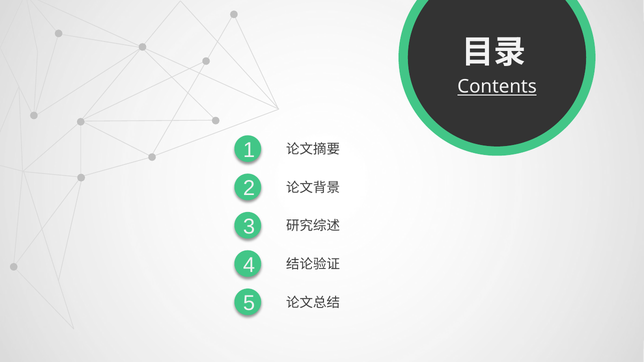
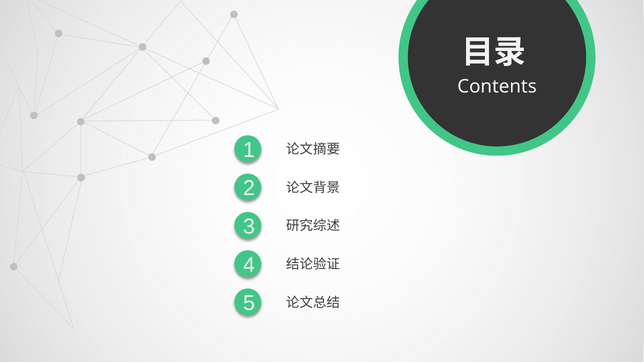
Contents underline: present -> none (497, 87)
